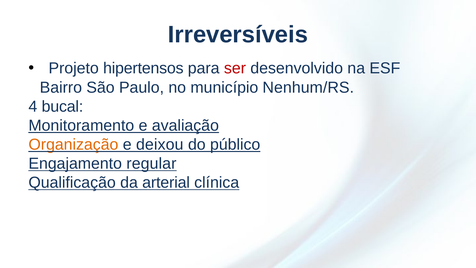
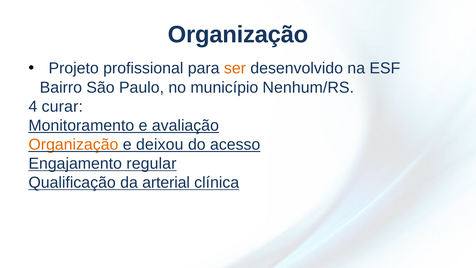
Irreversíveis: Irreversíveis -> Organização (238, 35)
hipertensos: hipertensos -> profissional (143, 68)
ser colour: red -> orange (235, 68)
bucal: bucal -> curar (62, 106)
público: público -> acesso (235, 144)
